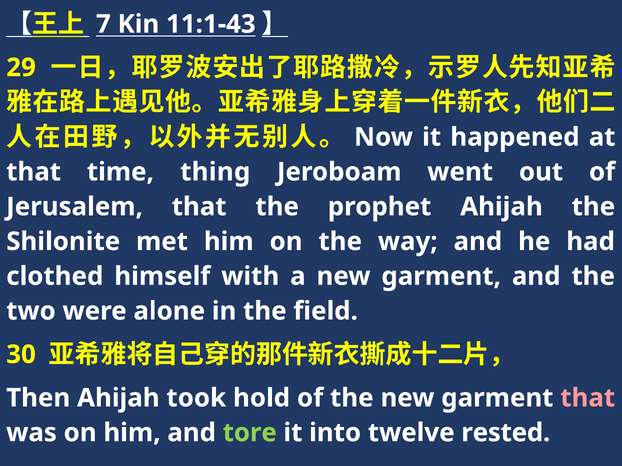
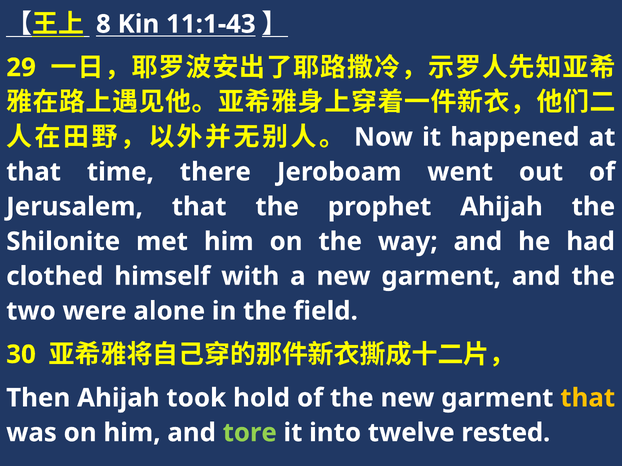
7: 7 -> 8 (103, 24)
thing: thing -> there (215, 172)
that colour: pink -> yellow (588, 398)
